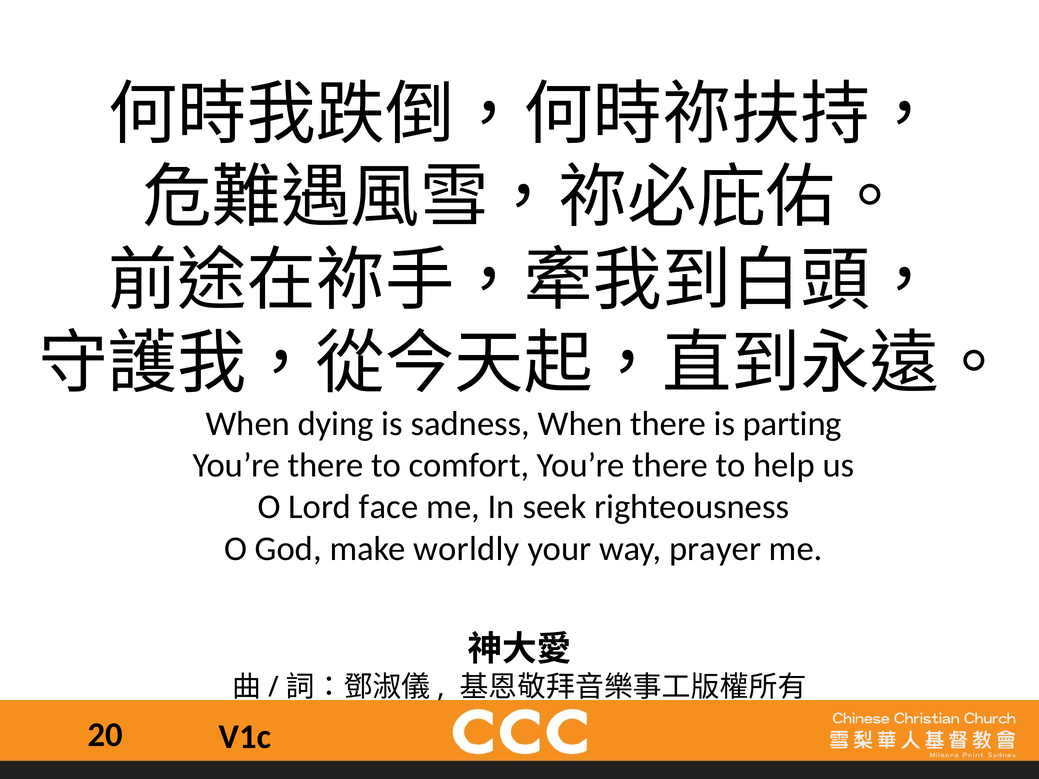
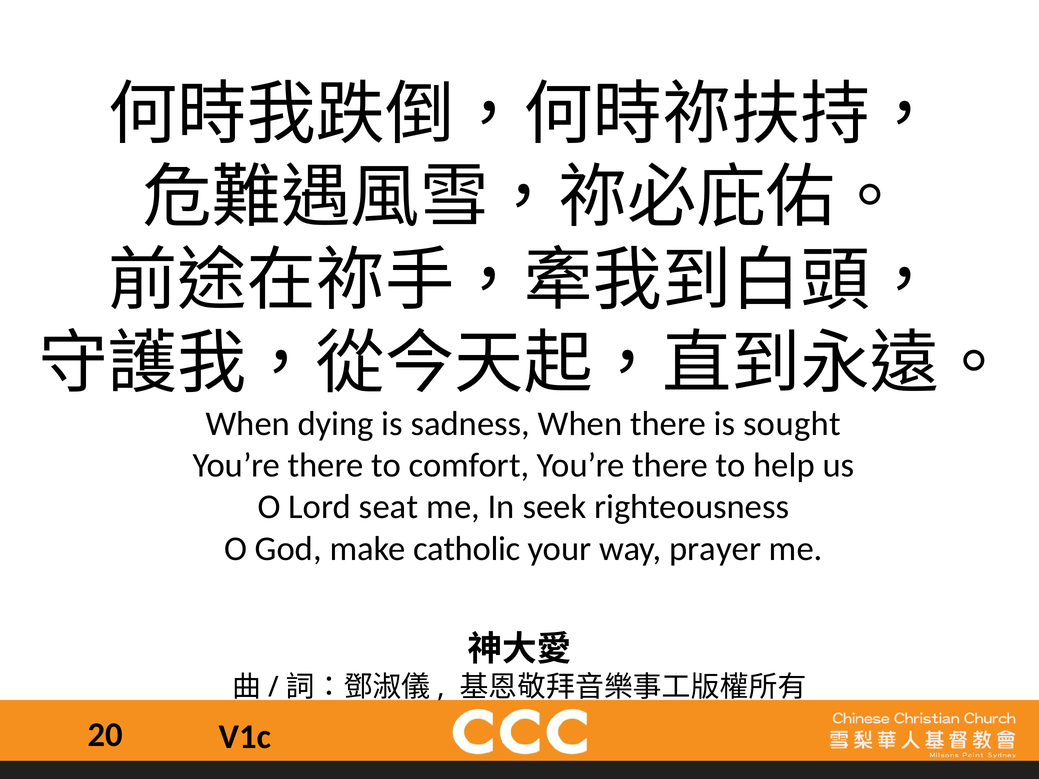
parting: parting -> sought (792, 424)
face: face -> seat (389, 507)
worldly: worldly -> catholic (467, 549)
